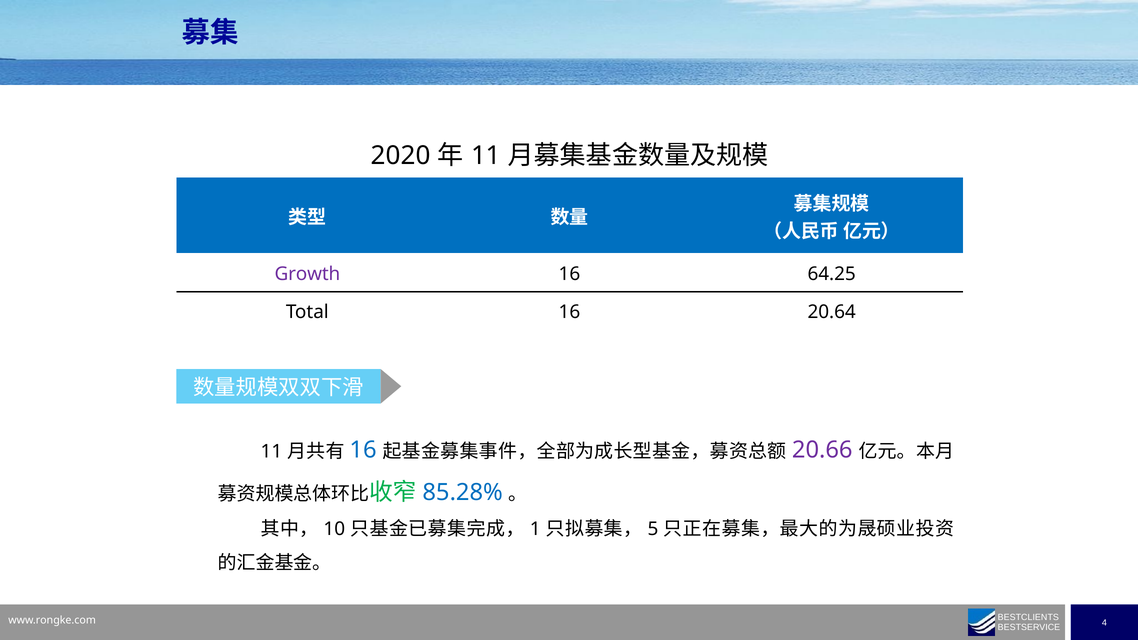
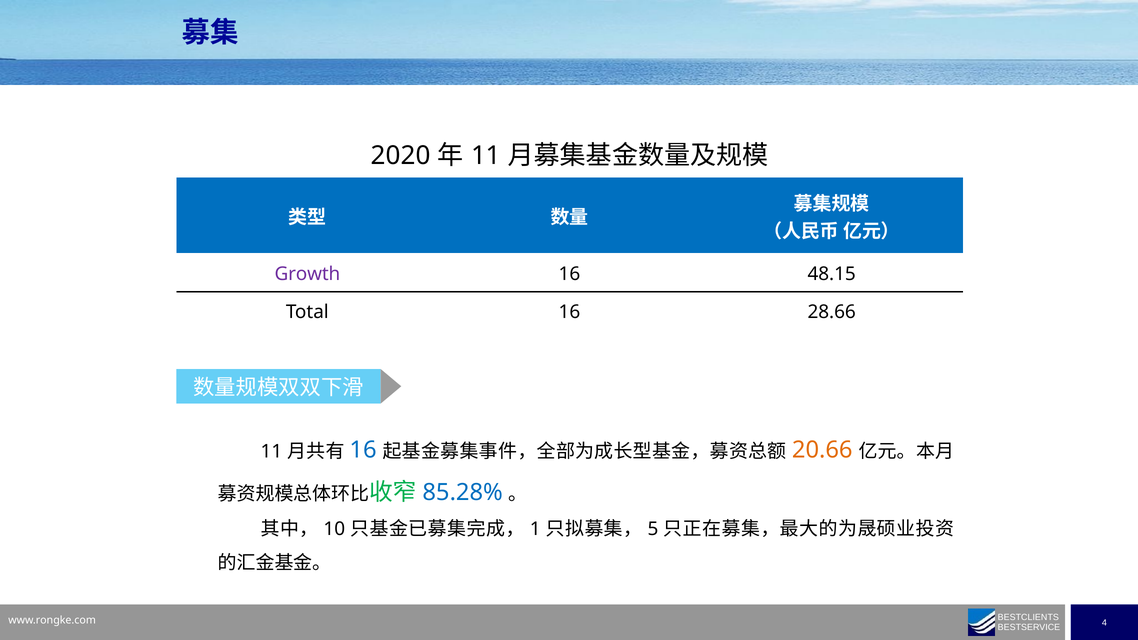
64.25: 64.25 -> 48.15 (832, 274)
20.64: 20.64 -> 28.66 (832, 312)
20.66 colour: purple -> orange (822, 450)
